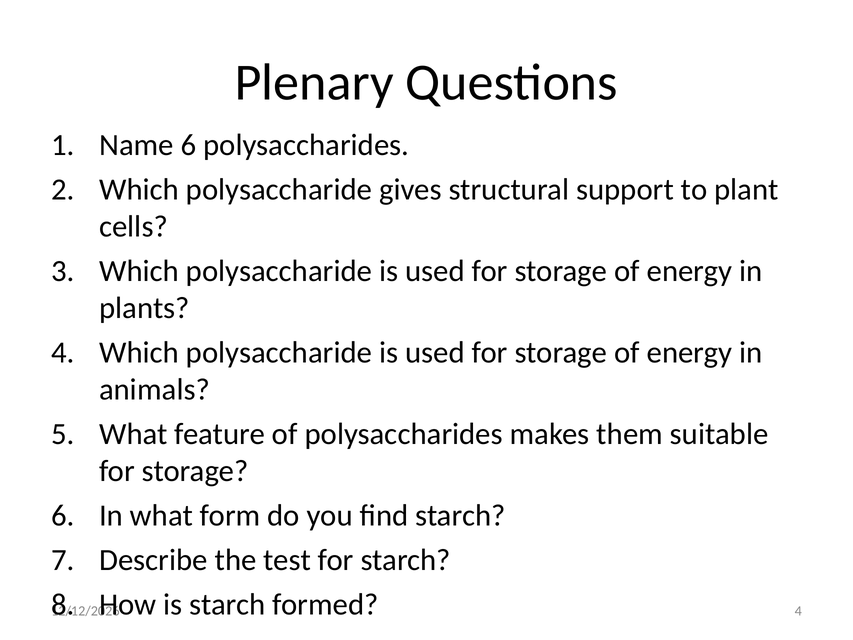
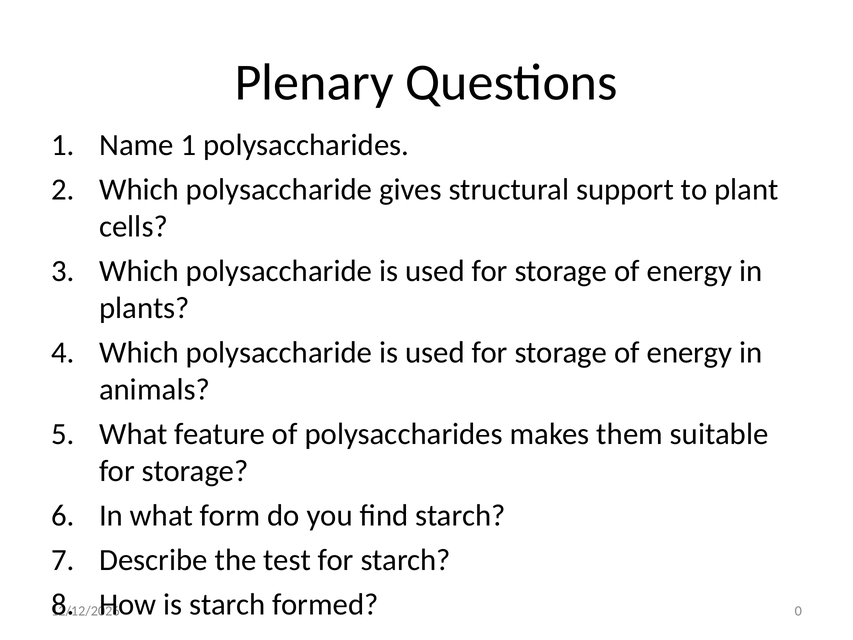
Name 6: 6 -> 1 (188, 145)
4: 4 -> 0 (798, 611)
